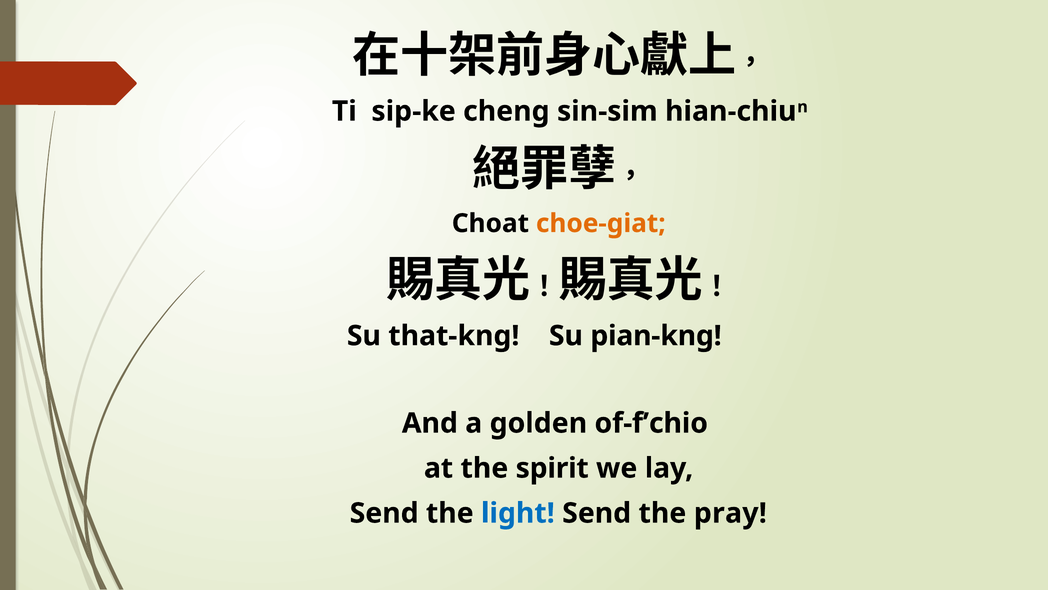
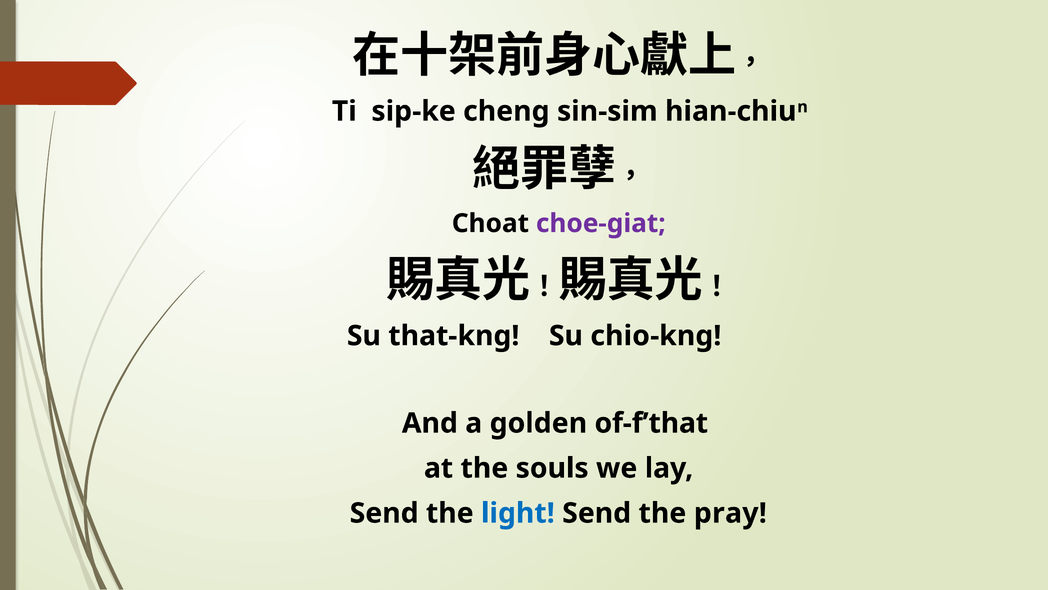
choe-giat colour: orange -> purple (601, 223)
pian-kng: pian-kng -> chio-kng (656, 336)
of-f’chio: of-f’chio -> of-f’that (651, 423)
spirit: spirit -> souls (552, 468)
